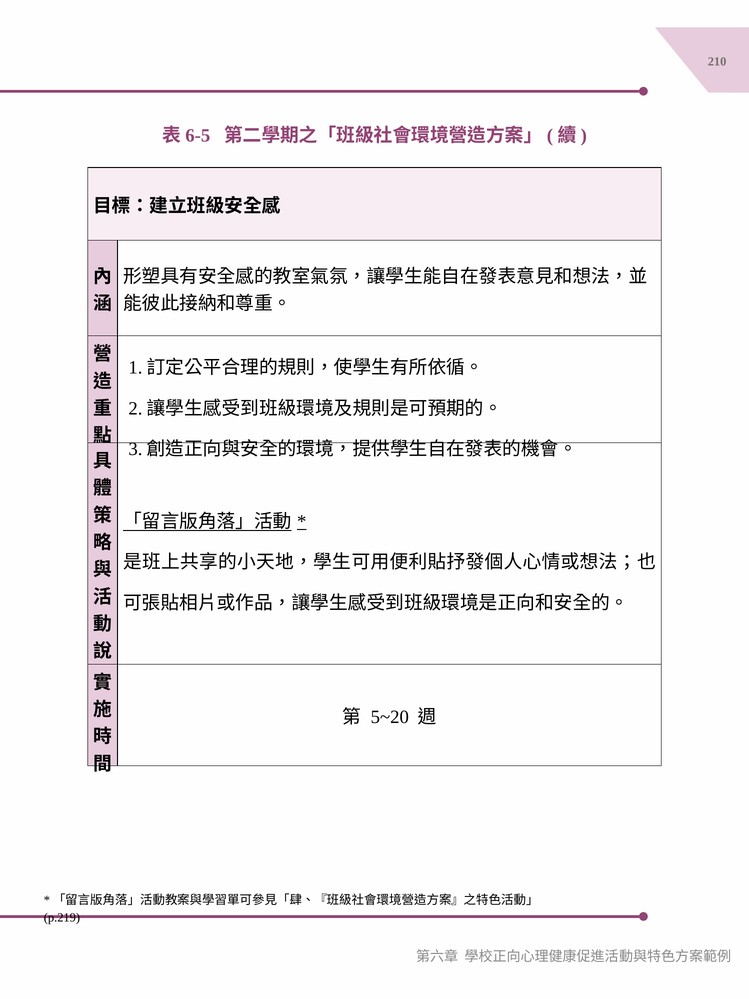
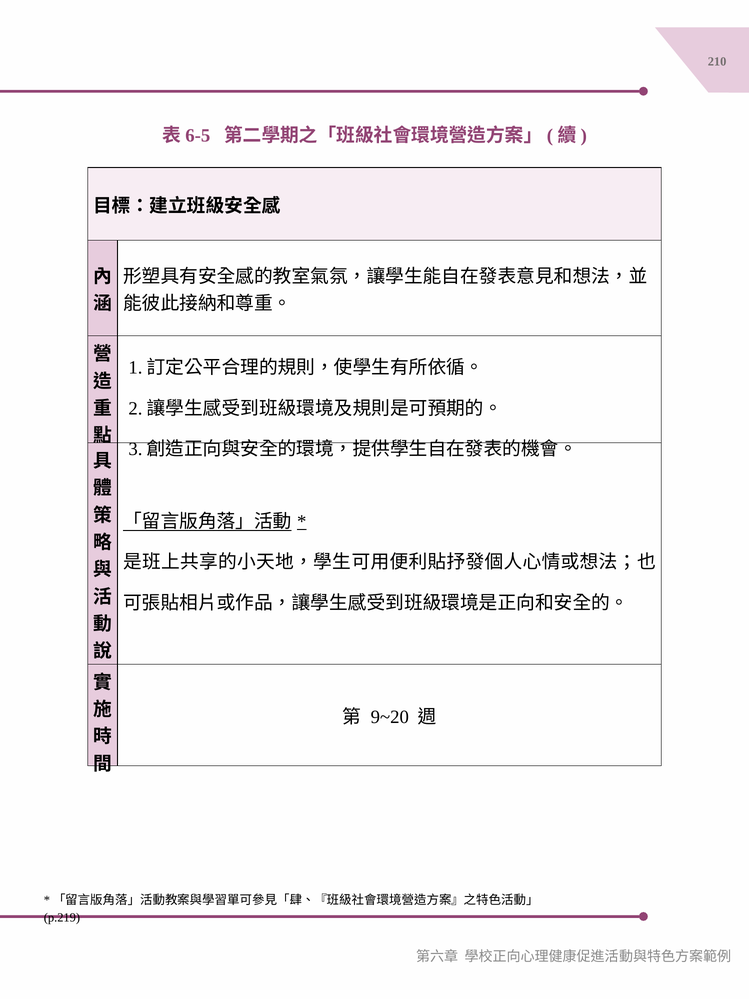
5~20: 5~20 -> 9~20 (390, 717)
